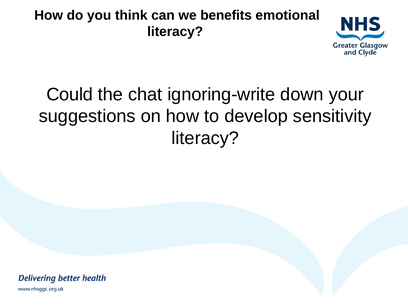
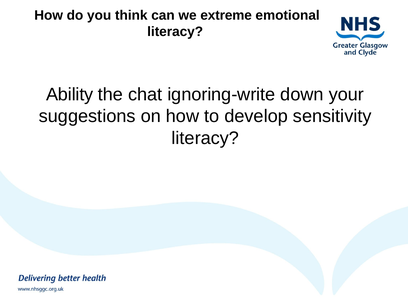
benefits: benefits -> extreme (226, 15)
Could: Could -> Ability (70, 95)
